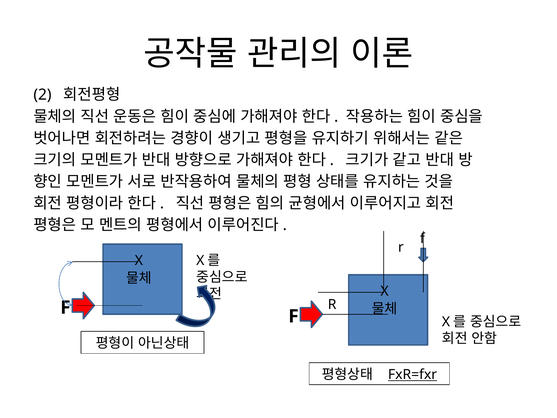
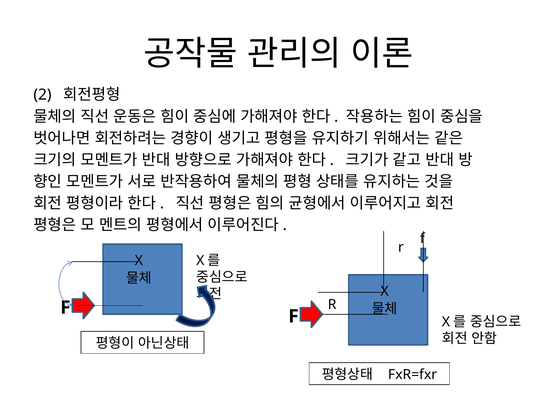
FxR=fxr underline: present -> none (413, 374)
